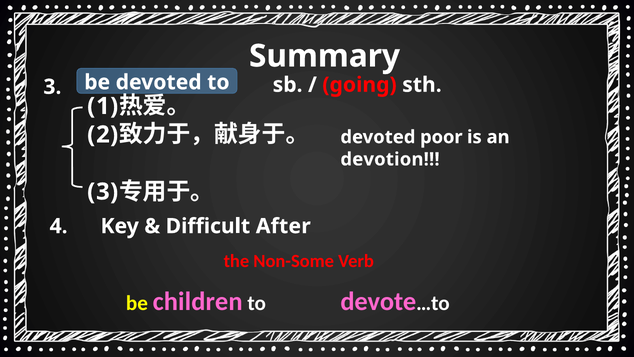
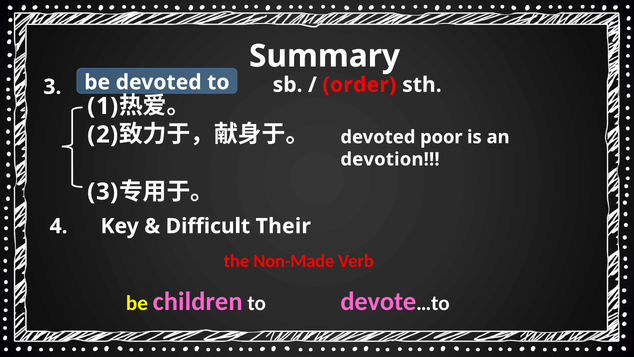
going: going -> order (359, 85)
After: After -> Their (283, 226)
Non-Some: Non-Some -> Non-Made (294, 261)
